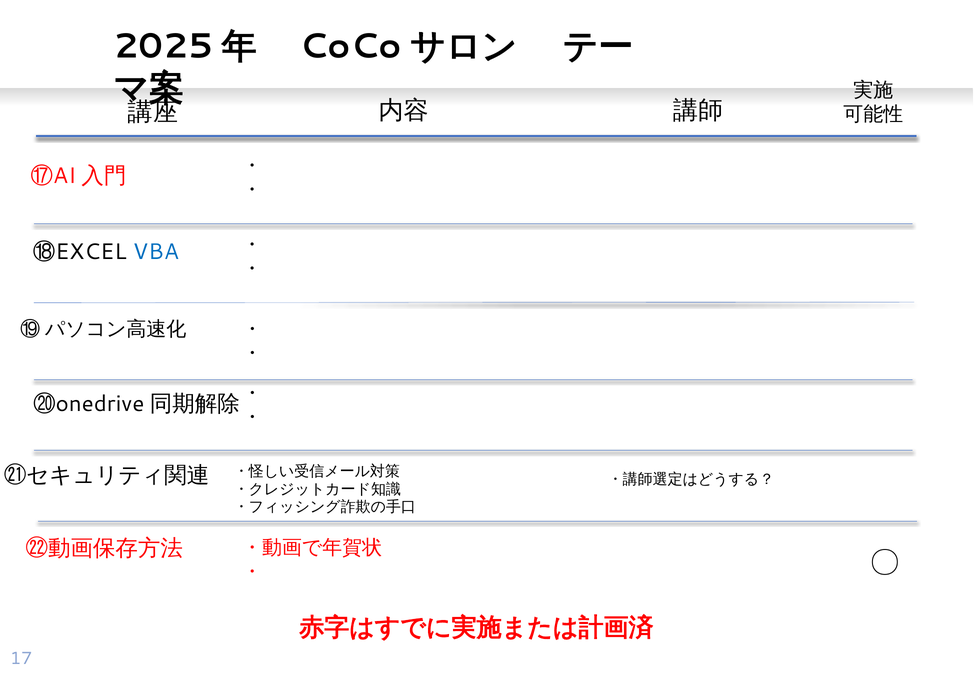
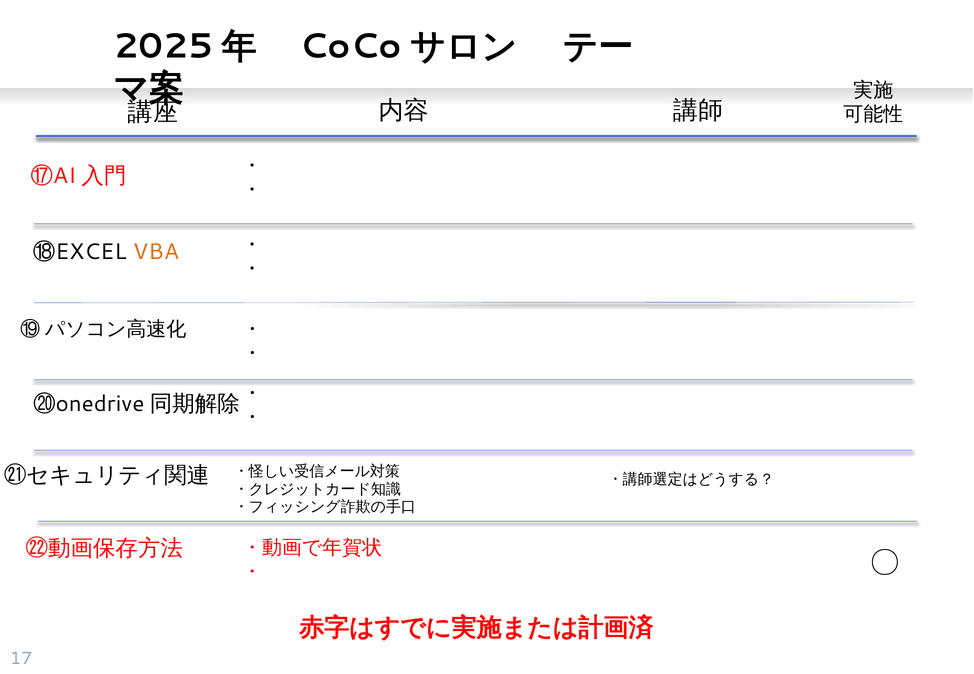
VBA colour: blue -> orange (156, 252)
